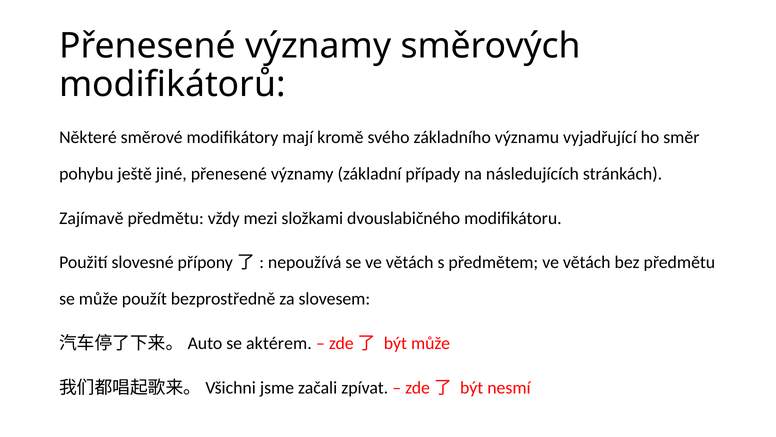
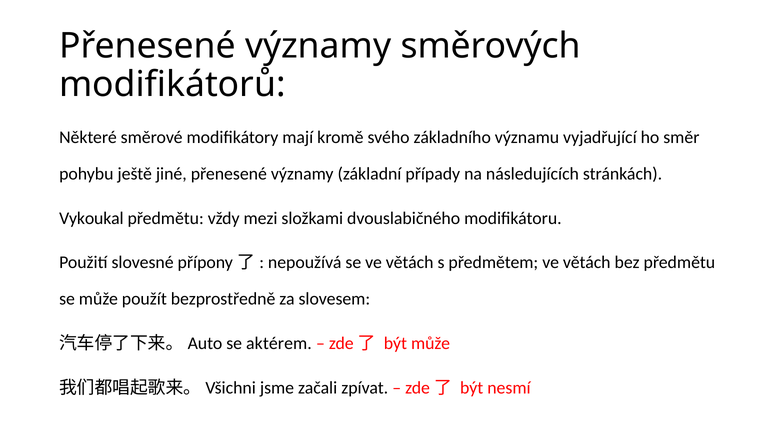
Zajímavě: Zajímavě -> Vykoukal (91, 218)
